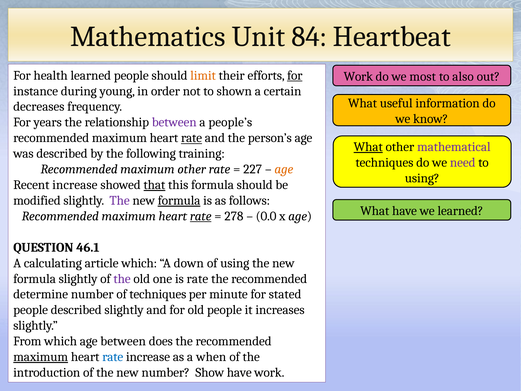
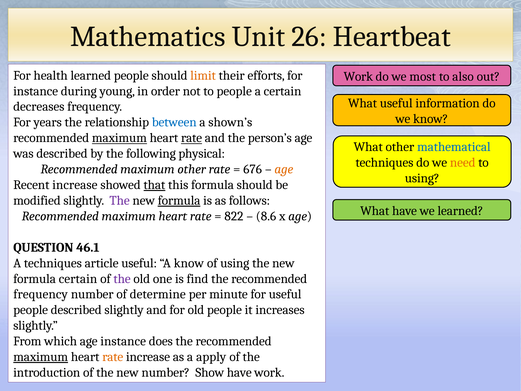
84: 84 -> 26 (309, 37)
for underline: present -> none (295, 75)
to shown: shown -> people (234, 91)
between colour: purple -> blue (174, 122)
people’s: people’s -> shown’s (230, 122)
maximum underline: none -> present (119, 138)
What underline: present -> none (368, 147)
mathematical colour: purple -> blue (454, 147)
training: training -> physical (202, 153)
need colour: purple -> orange (463, 162)
227: 227 -> 676 (253, 169)
rate underline: present -> none (201, 216)
278: 278 -> 822 (234, 216)
0.0: 0.0 -> 8.6 (266, 216)
A calculating: calculating -> techniques (53, 263)
article which: which -> useful (139, 263)
A down: down -> know (189, 263)
formula slightly: slightly -> certain (78, 279)
is rate: rate -> find (197, 279)
determine: determine -> frequency (41, 294)
of techniques: techniques -> determine (158, 294)
for stated: stated -> useful (285, 294)
age between: between -> instance (123, 341)
rate colour: blue -> orange (113, 357)
when: when -> apply (211, 357)
